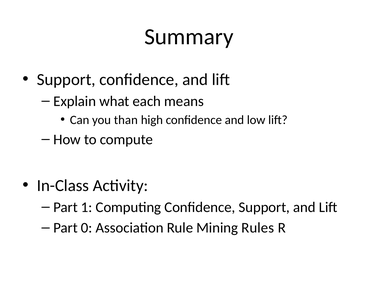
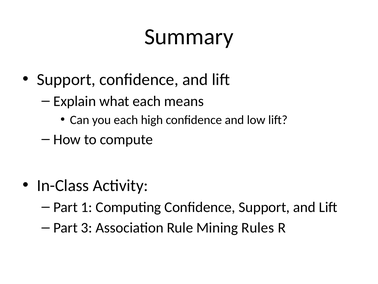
you than: than -> each (126, 120)
0: 0 -> 3 (87, 227)
